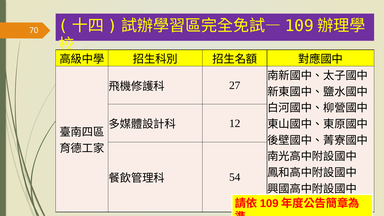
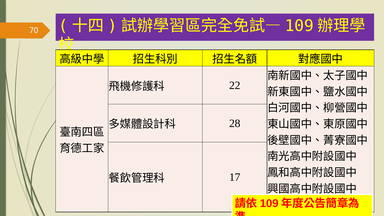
27: 27 -> 22 (235, 85)
12: 12 -> 28 (235, 123)
54: 54 -> 17 (235, 177)
